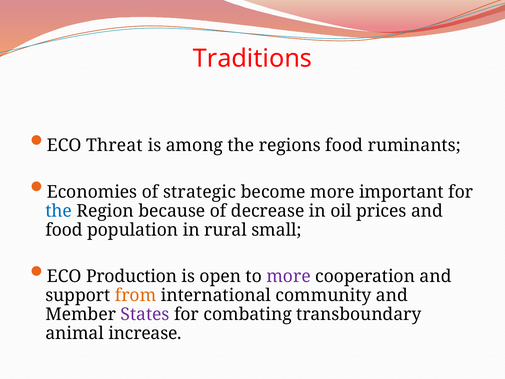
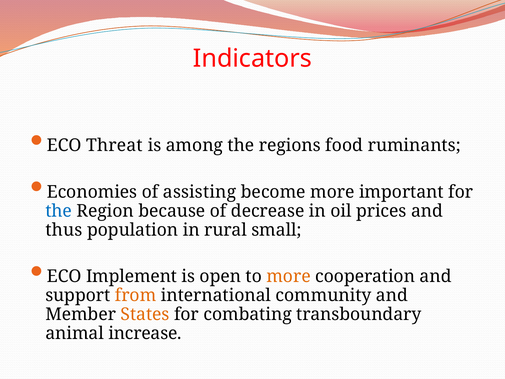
Traditions: Traditions -> Indicators (252, 58)
strategic: strategic -> assisting (200, 192)
food: food -> thus (64, 230)
Production: Production -> Implement (132, 276)
more colour: purple -> orange (289, 276)
States colour: purple -> orange (145, 314)
